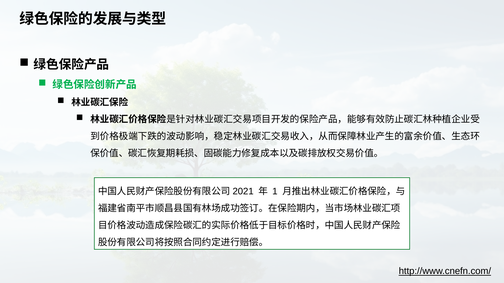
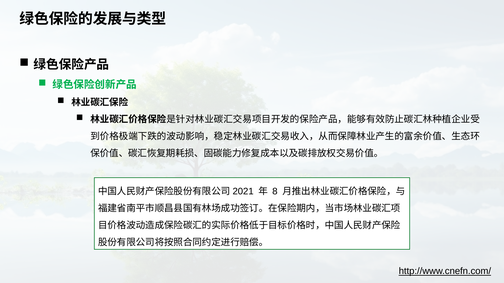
1: 1 -> 8 (275, 192)
